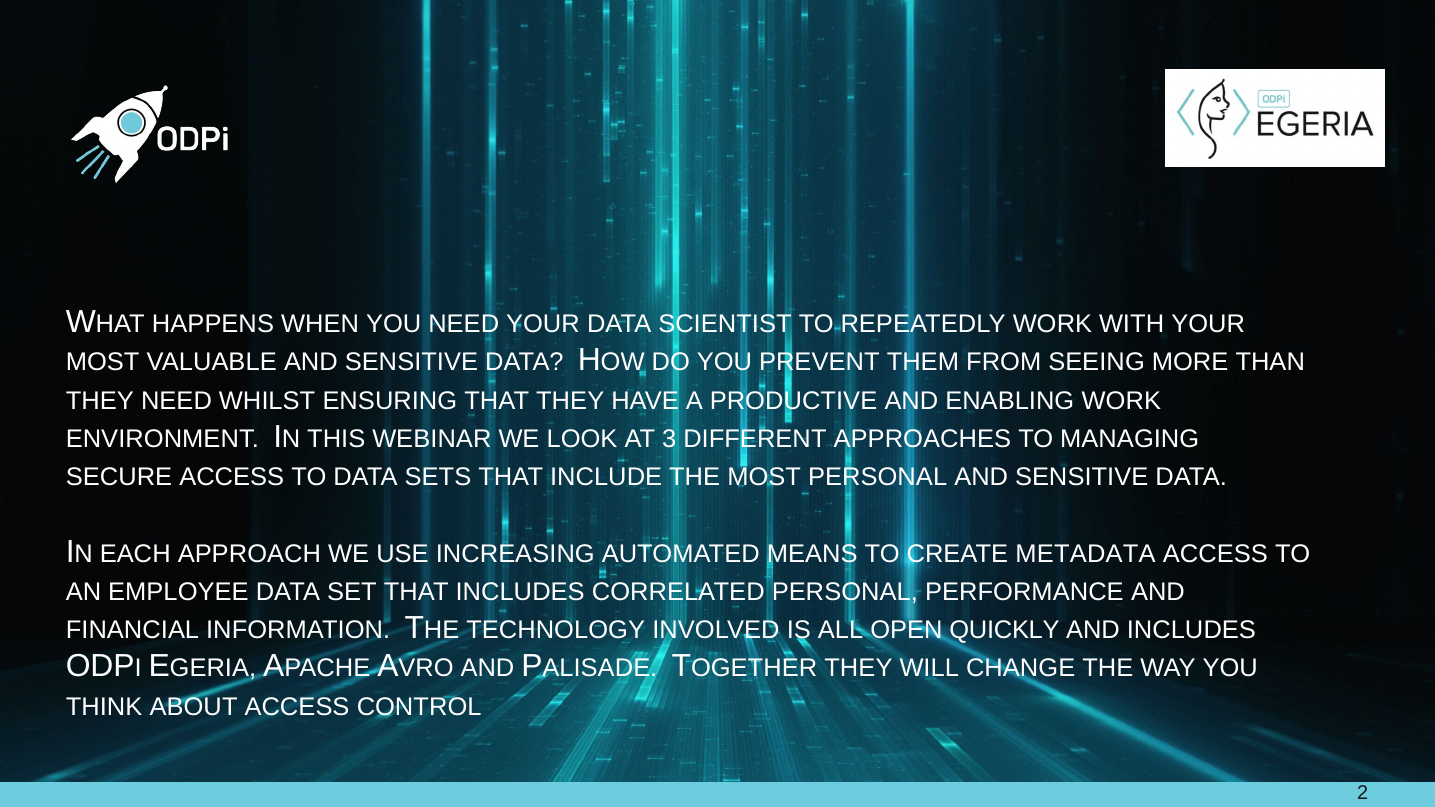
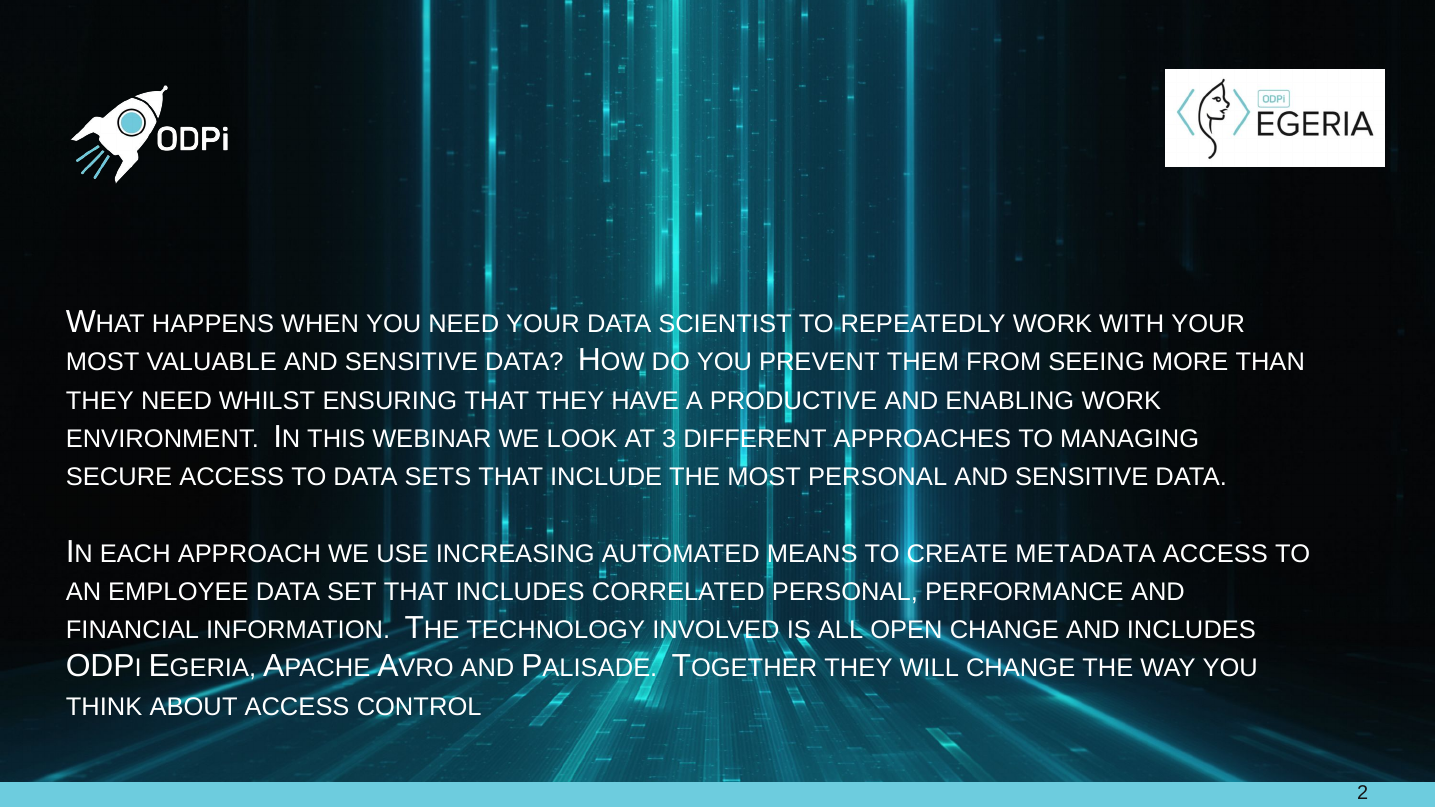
OPEN QUICKLY: QUICKLY -> CHANGE (1004, 630)
